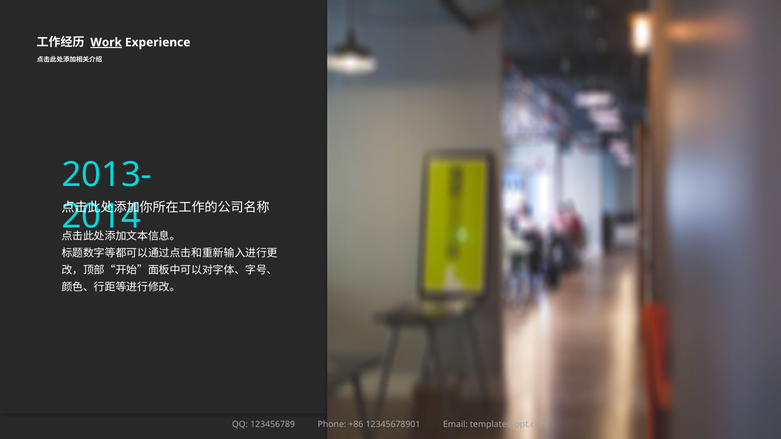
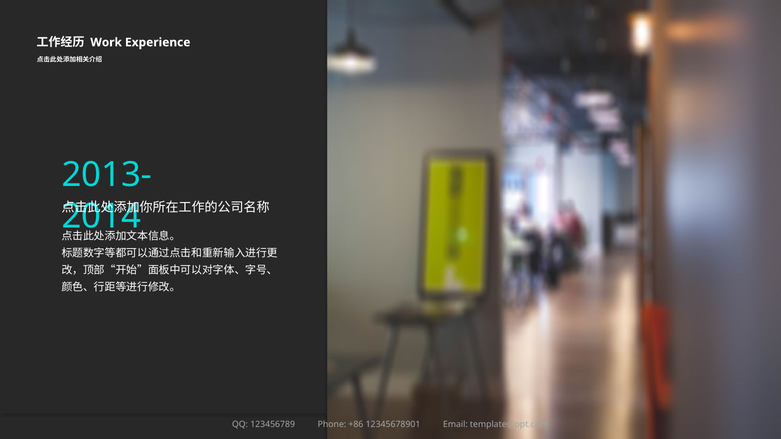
Work underline: present -> none (106, 42)
